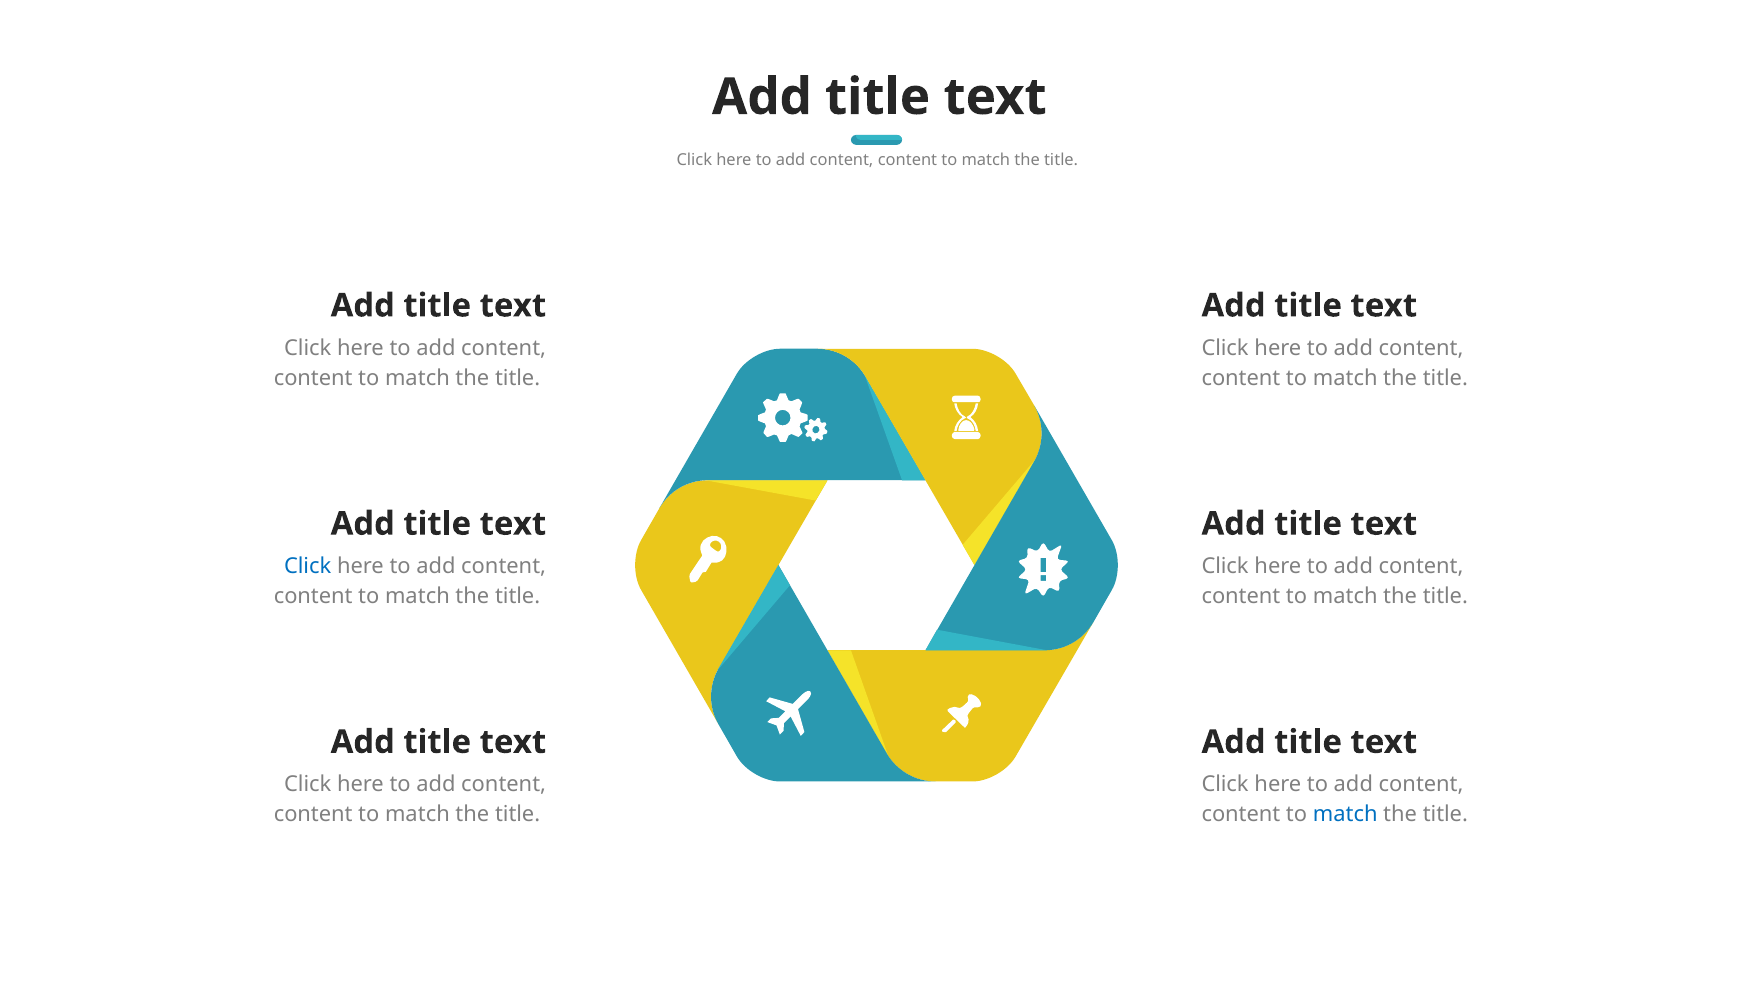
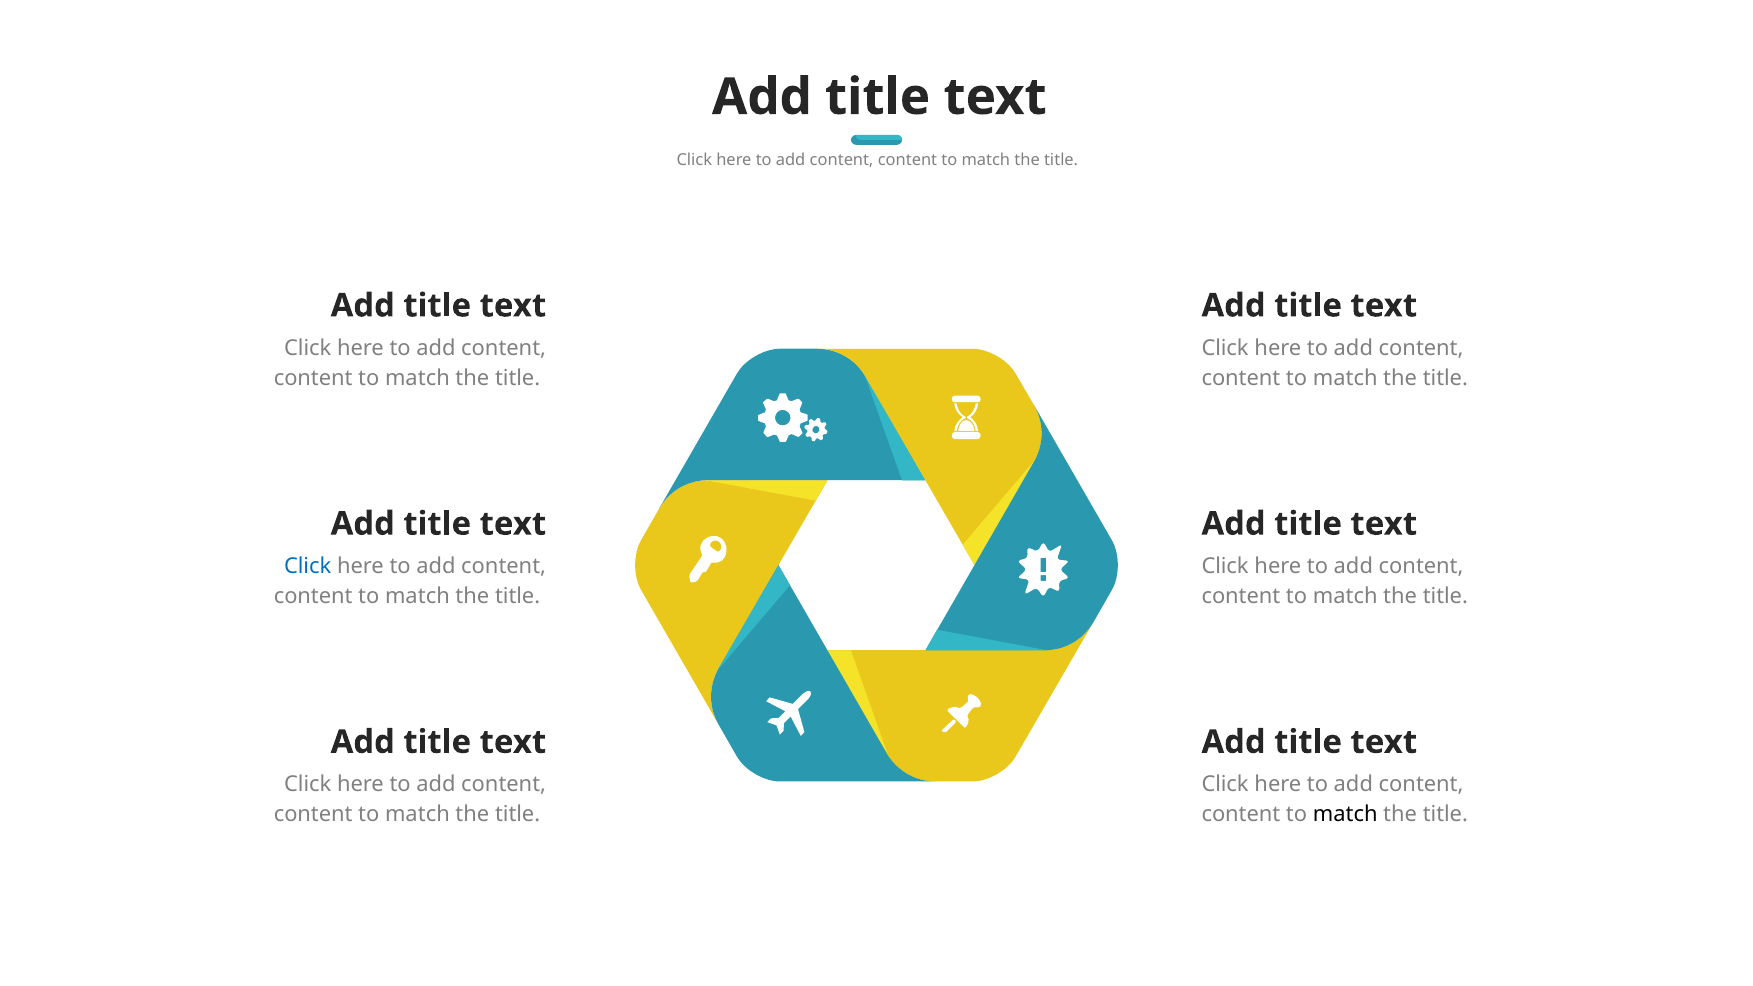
match colour: blue -> black (1345, 815)
